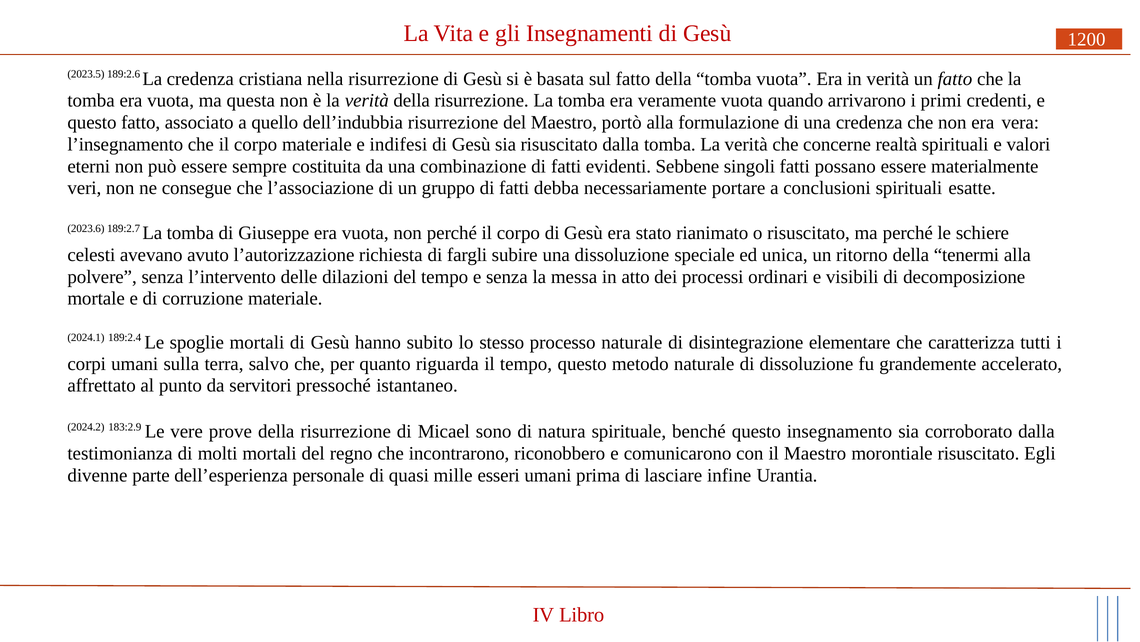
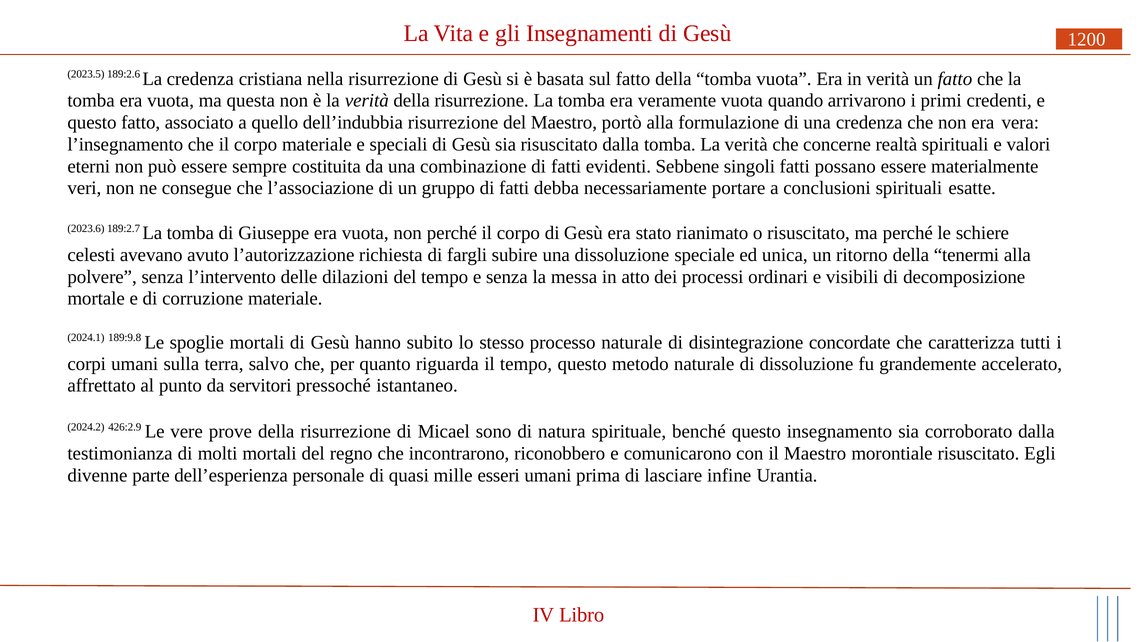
indifesi: indifesi -> speciali (399, 144)
189:2.4: 189:2.4 -> 189:9.8 (125, 338)
elementare: elementare -> concordate (850, 342)
183:2.9: 183:2.9 -> 426:2.9 (125, 427)
